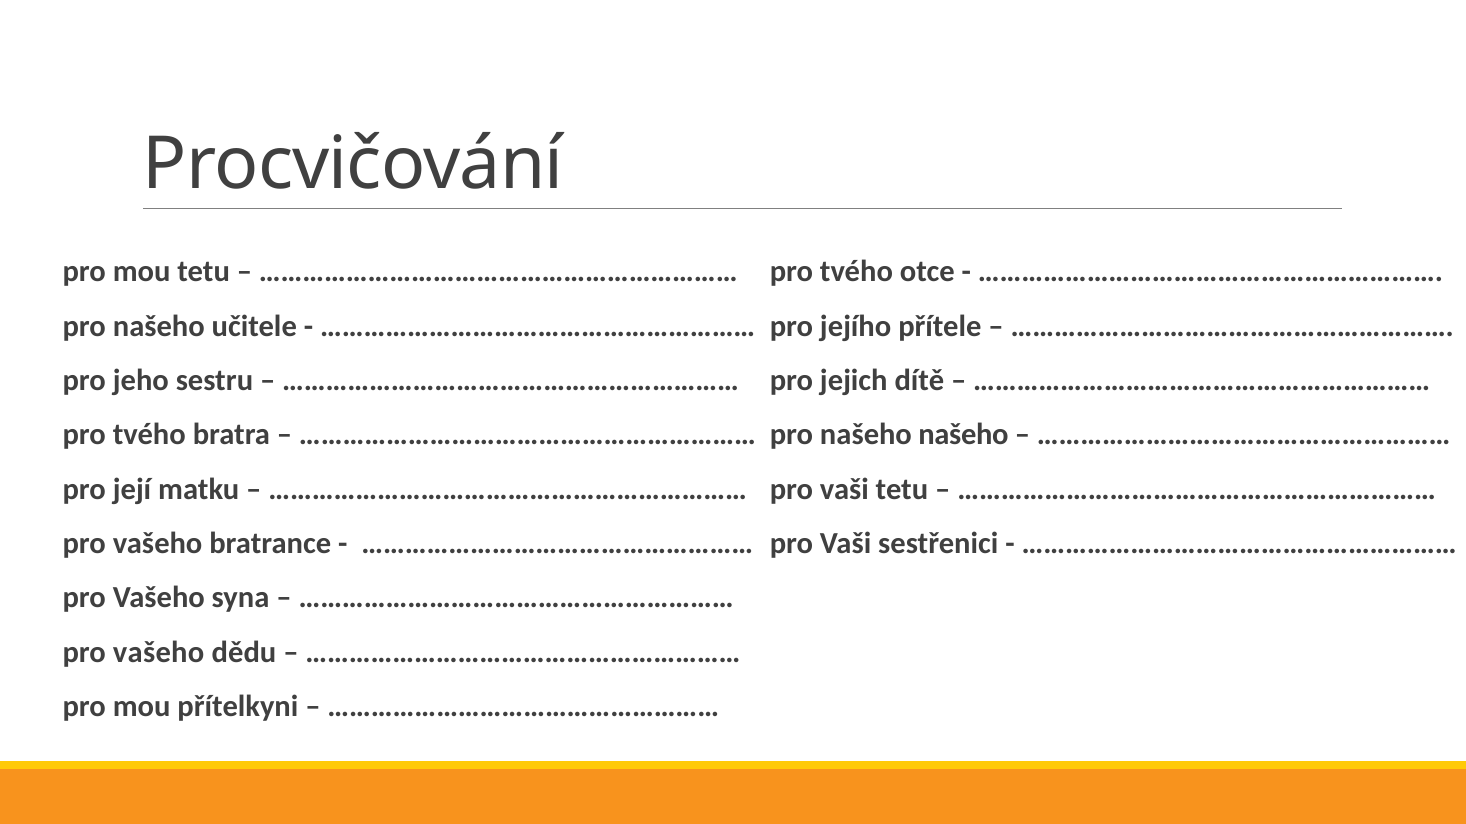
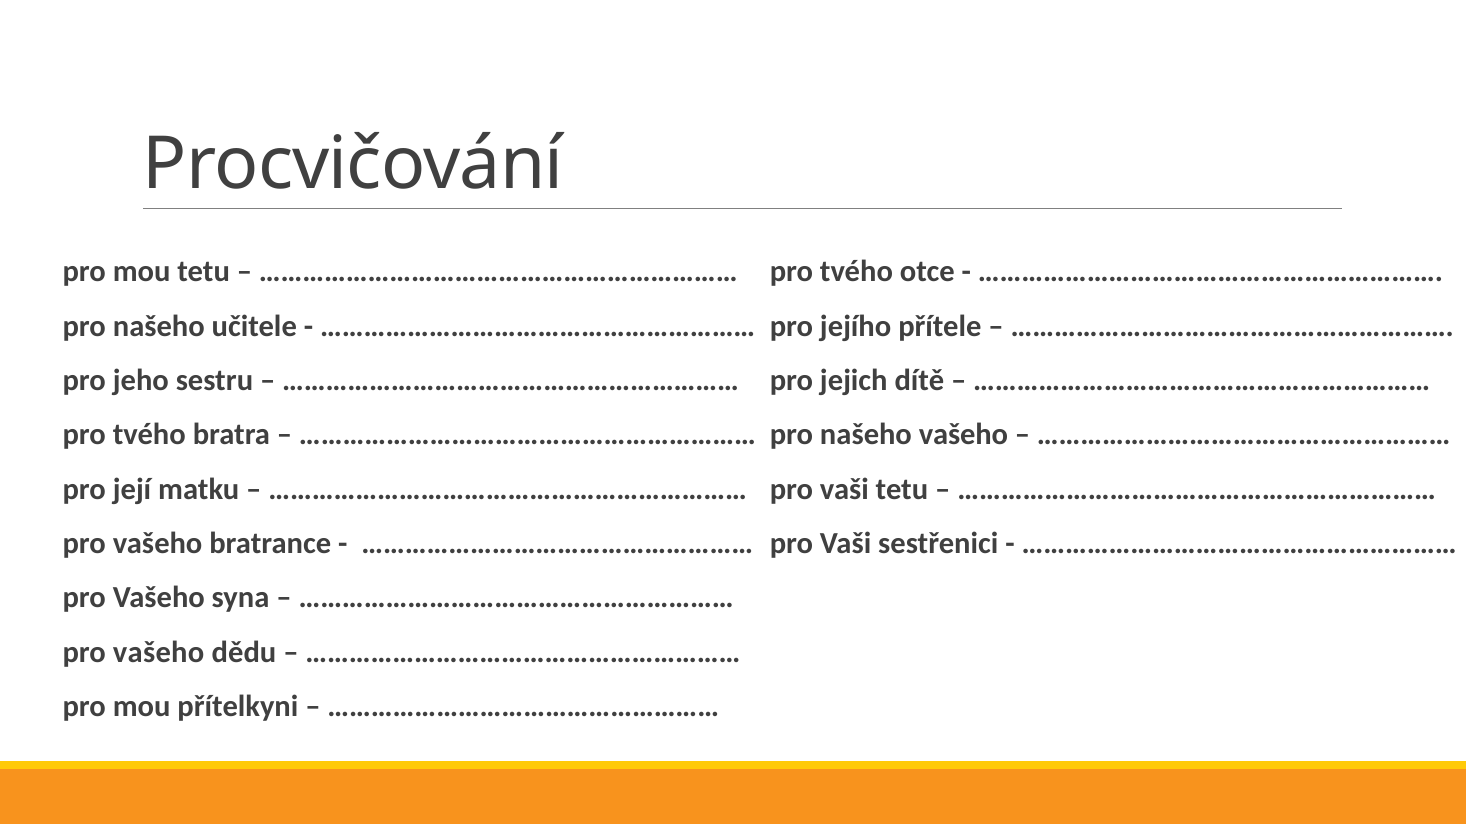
našeho našeho: našeho -> vašeho (963, 435)
